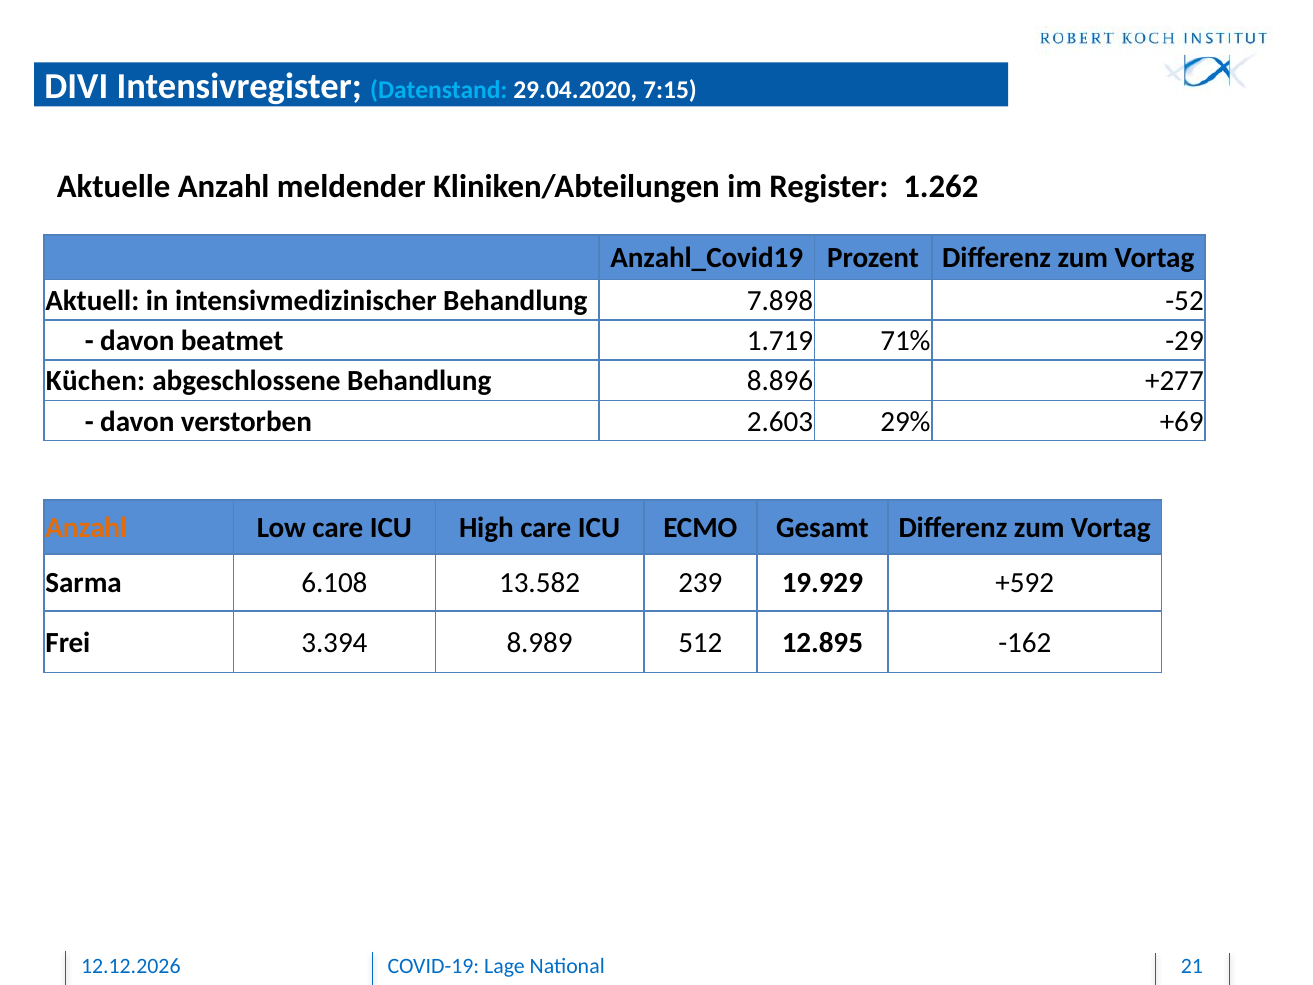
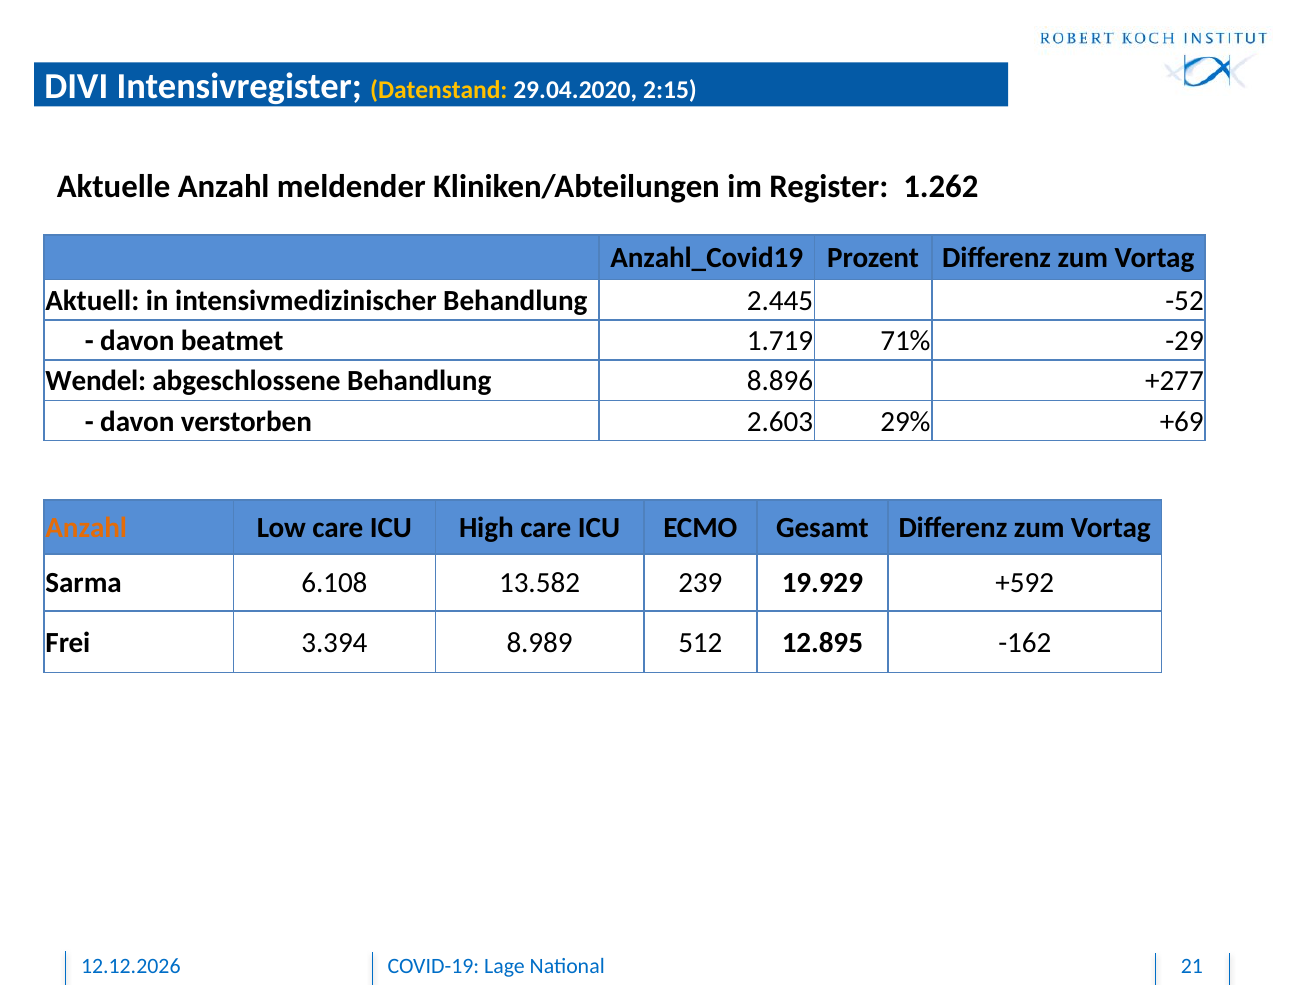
Datenstand colour: light blue -> yellow (439, 90)
7:15: 7:15 -> 2:15 (670, 90)
7.898: 7.898 -> 2.445 (780, 301)
Küchen: Küchen -> Wendel (96, 381)
